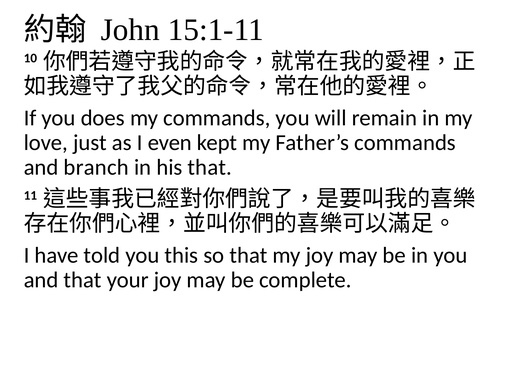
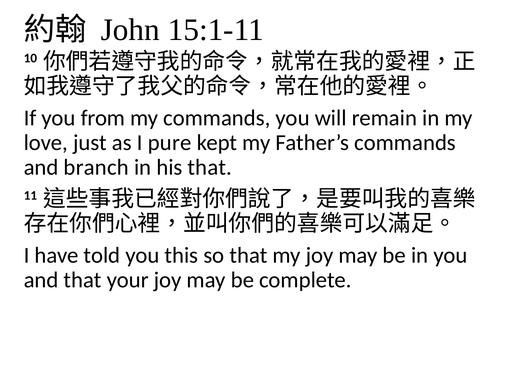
does: does -> from (103, 118)
even: even -> pure (170, 143)
